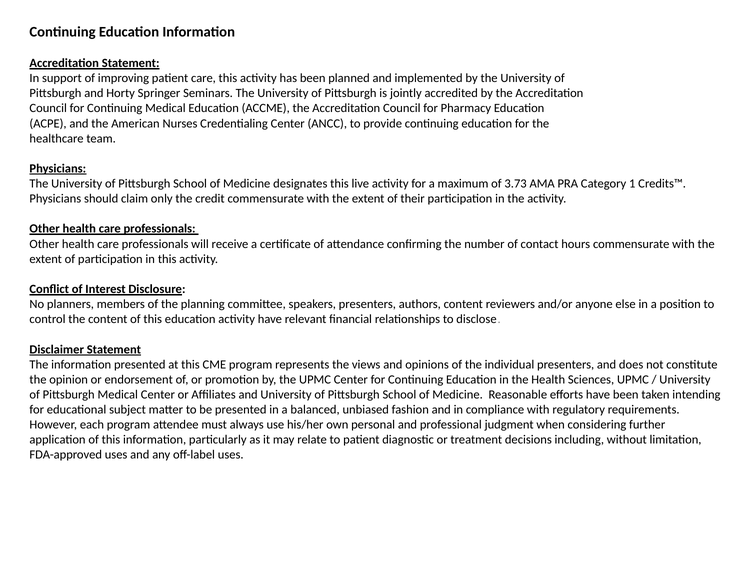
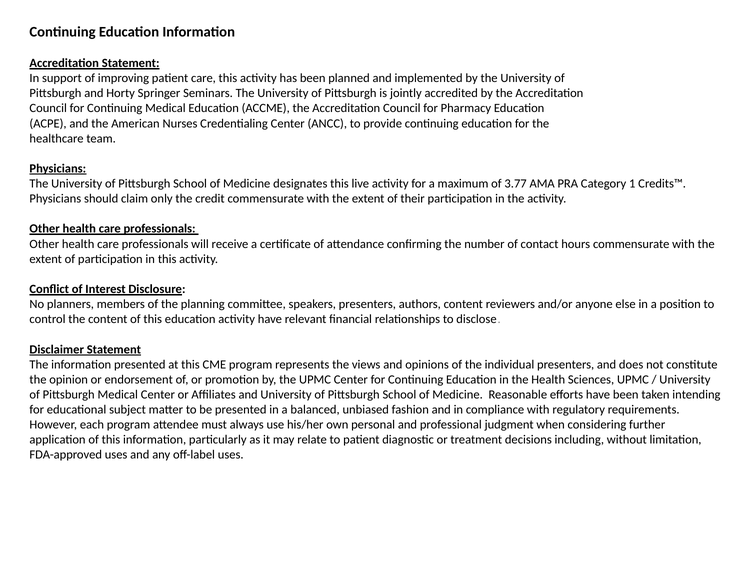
3.73: 3.73 -> 3.77 (516, 184)
